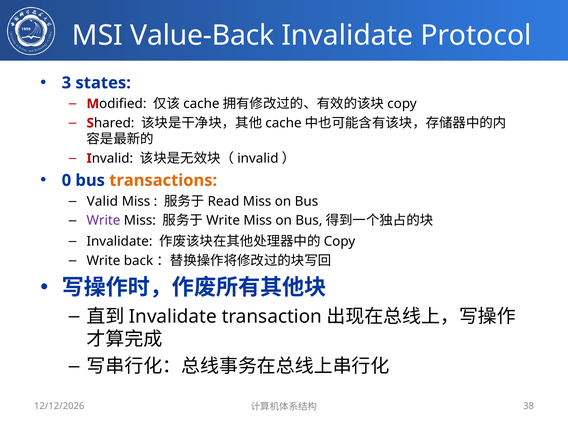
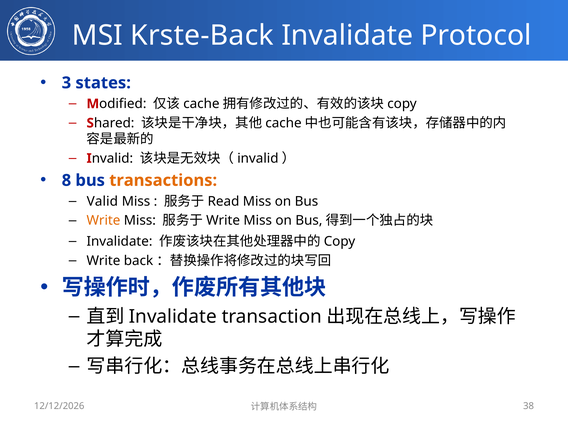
Value-Back: Value-Back -> Krste-Back (202, 36)
0: 0 -> 8 (66, 180)
Write colour: purple -> orange (103, 221)
